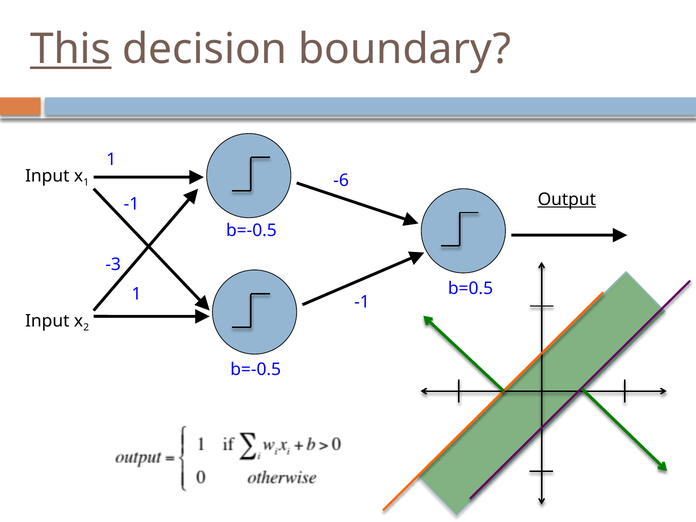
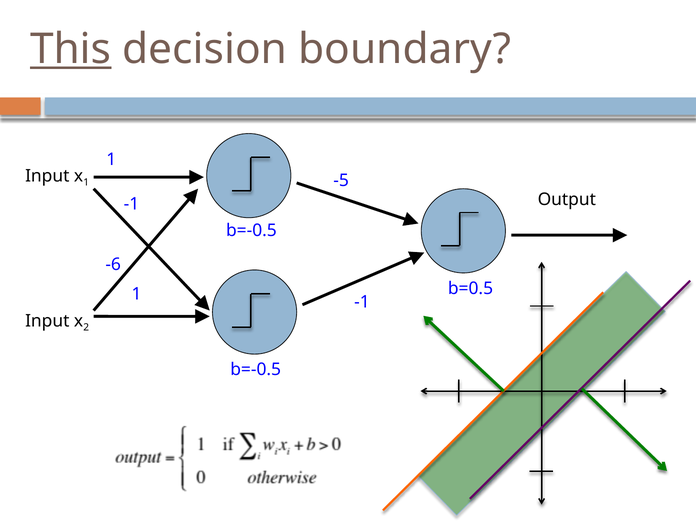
-6: -6 -> -5 (341, 180)
Output underline: present -> none (567, 199)
-3: -3 -> -6 (113, 264)
